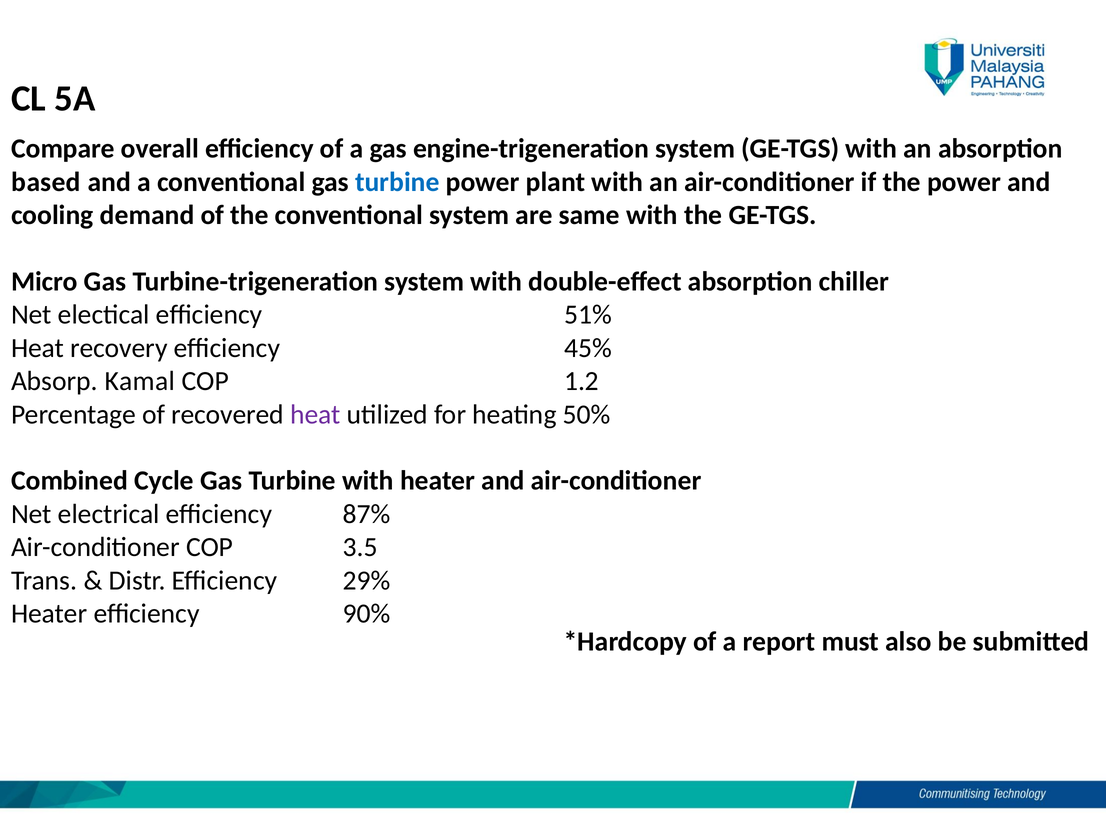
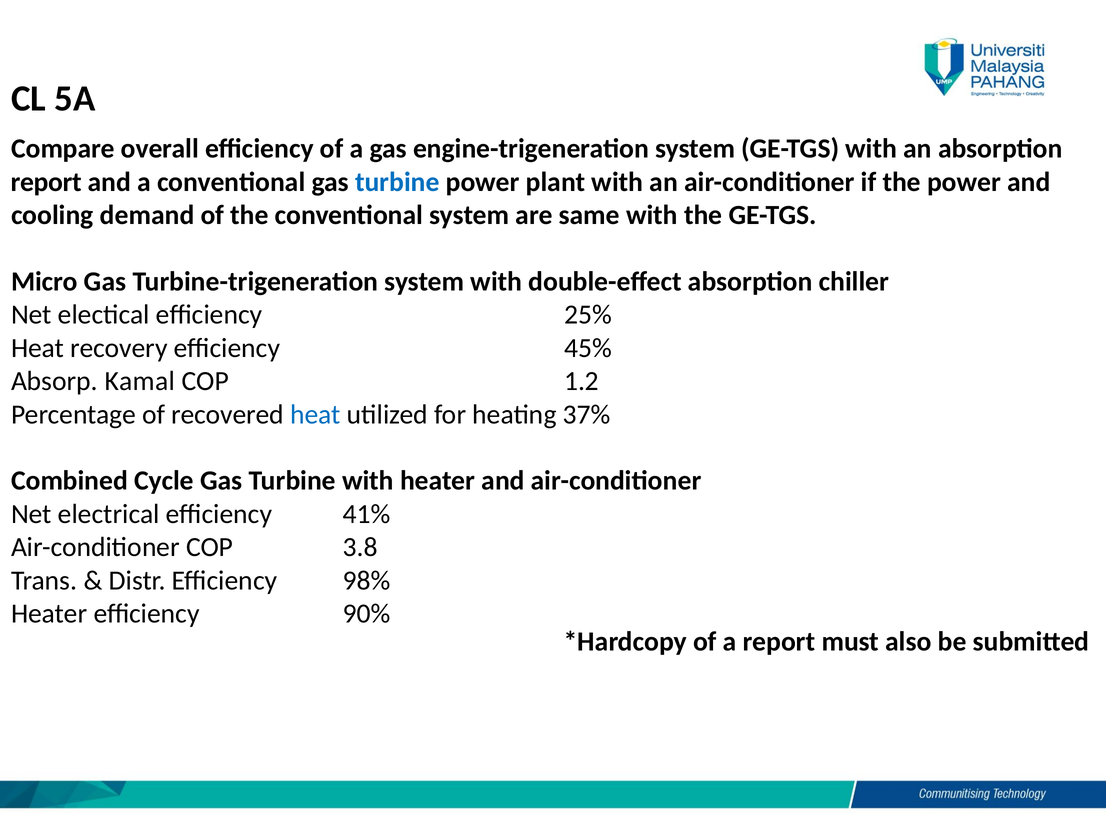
based: based -> report (46, 182)
51%: 51% -> 25% (588, 315)
heat colour: purple -> blue (315, 414)
50%: 50% -> 37% (587, 414)
87%: 87% -> 41% (367, 514)
3.5: 3.5 -> 3.8 (360, 547)
29%: 29% -> 98% (367, 580)
